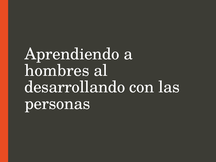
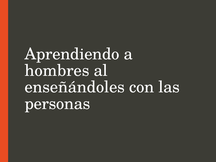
desarrollando: desarrollando -> enseñándoles (75, 87)
